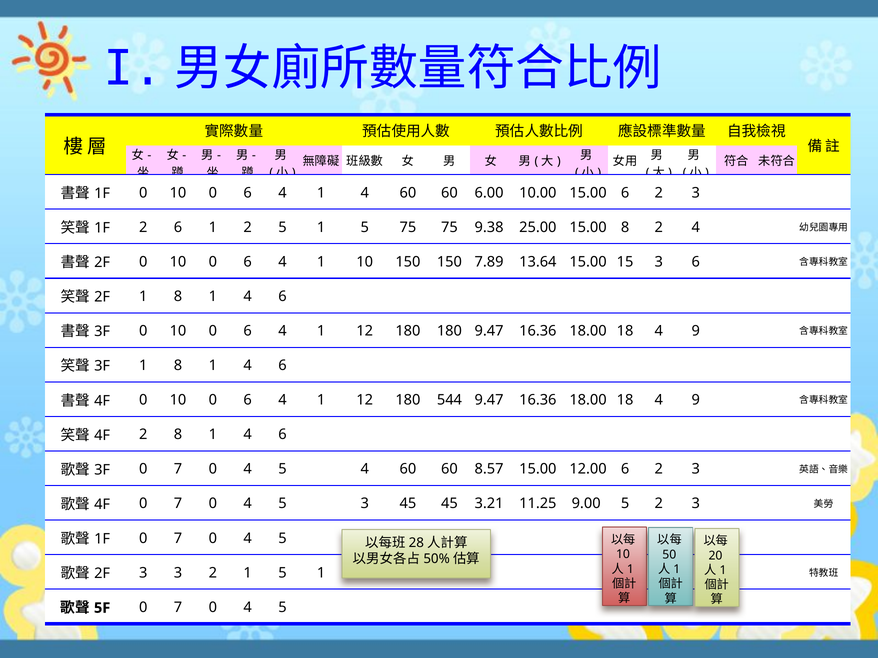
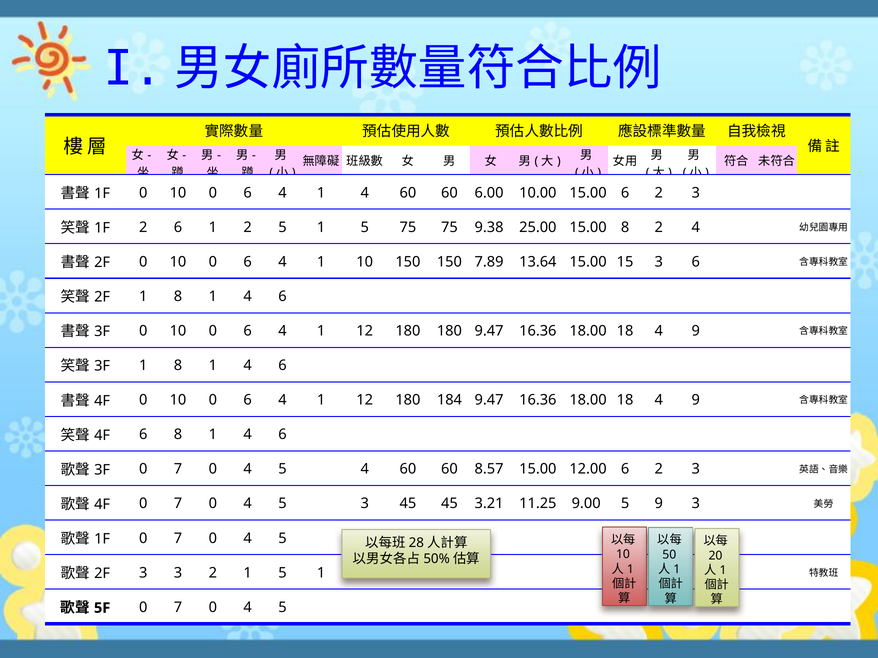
544: 544 -> 184 (449, 400)
2: 2 -> 6 (143, 435)
5 2: 2 -> 9 (659, 504)
